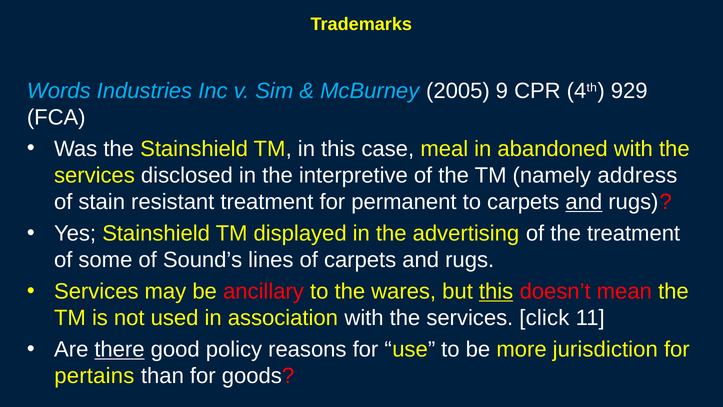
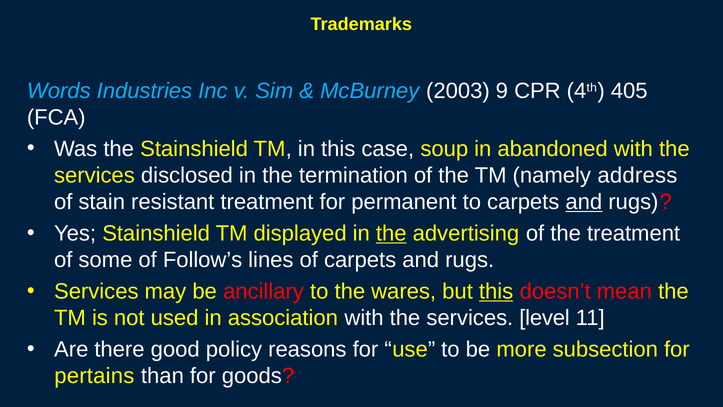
2005: 2005 -> 2003 (458, 91)
929: 929 -> 405 (629, 91)
meal: meal -> soup (444, 149)
interpretive: interpretive -> termination (353, 175)
the underline: none -> present (391, 233)
Sound’s: Sound’s -> Follow’s (203, 260)
click: click -> level (545, 318)
there underline: present -> none (120, 349)
jurisdiction: jurisdiction -> subsection (605, 349)
